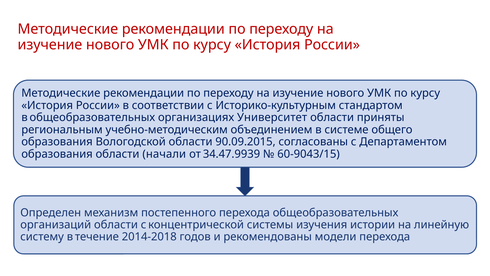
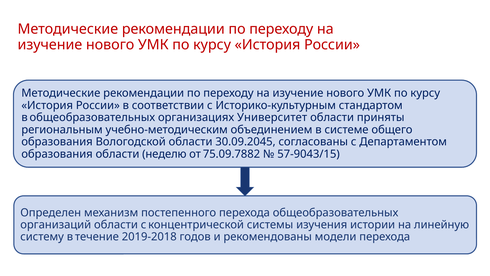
90.09.2015: 90.09.2015 -> 30.09.2045 (246, 142)
начали: начали -> неделю (164, 154)
34.47.9939: 34.47.9939 -> 75.09.7882 (231, 154)
60-9043/15: 60-9043/15 -> 57-9043/15 (309, 154)
2014-2018: 2014-2018 -> 2019-2018 (149, 237)
